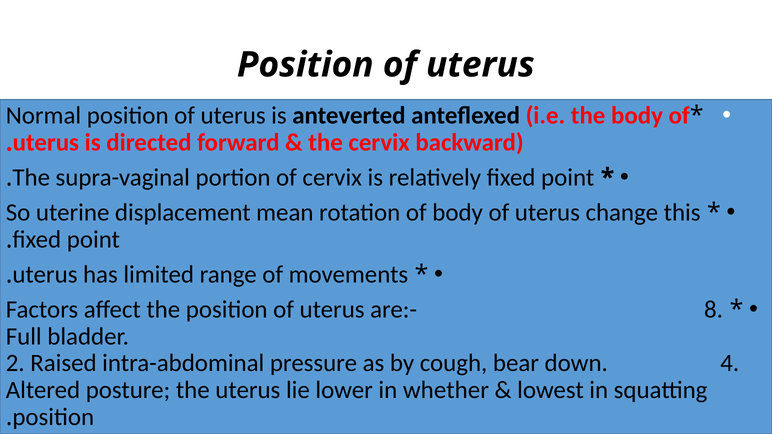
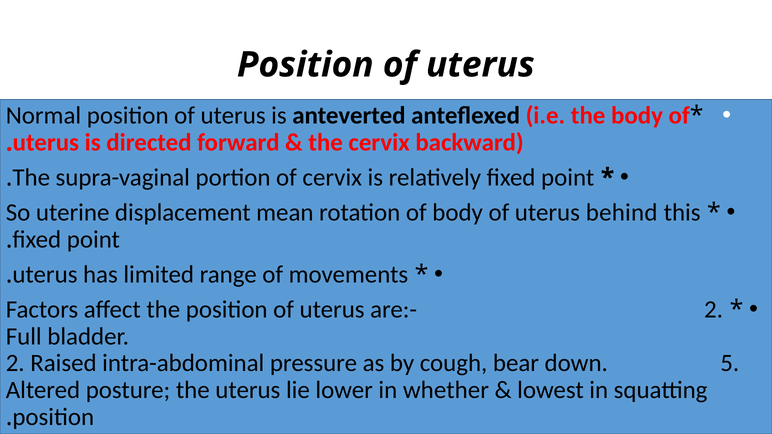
change: change -> behind (622, 213)
are:- 8: 8 -> 2 (713, 310)
4: 4 -> 5 (730, 363)
